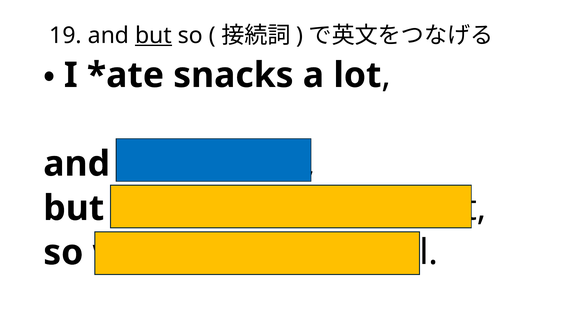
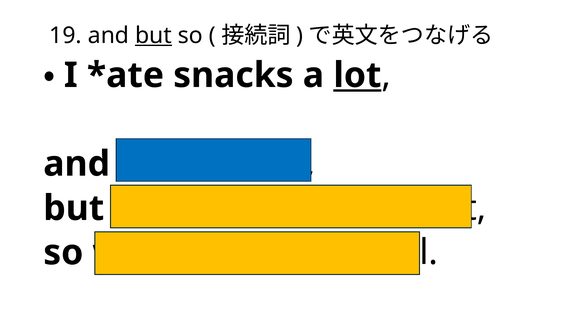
lot underline: none -> present (357, 75)
